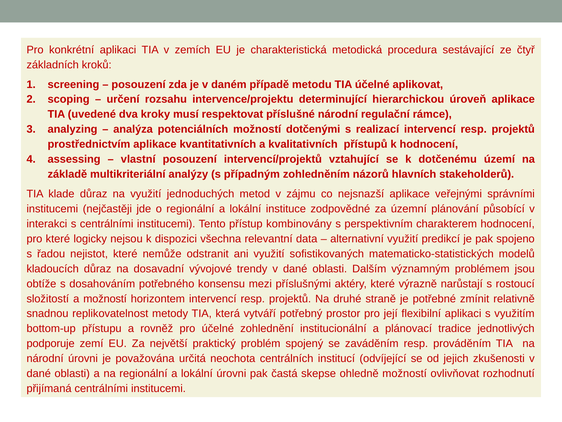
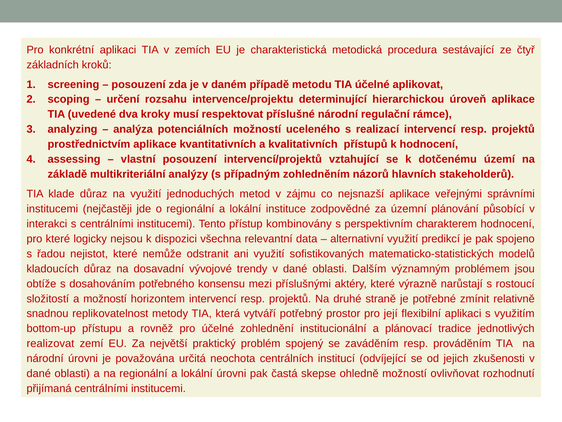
dotčenými: dotčenými -> uceleného (313, 129)
podporuje: podporuje -> realizovat (50, 343)
